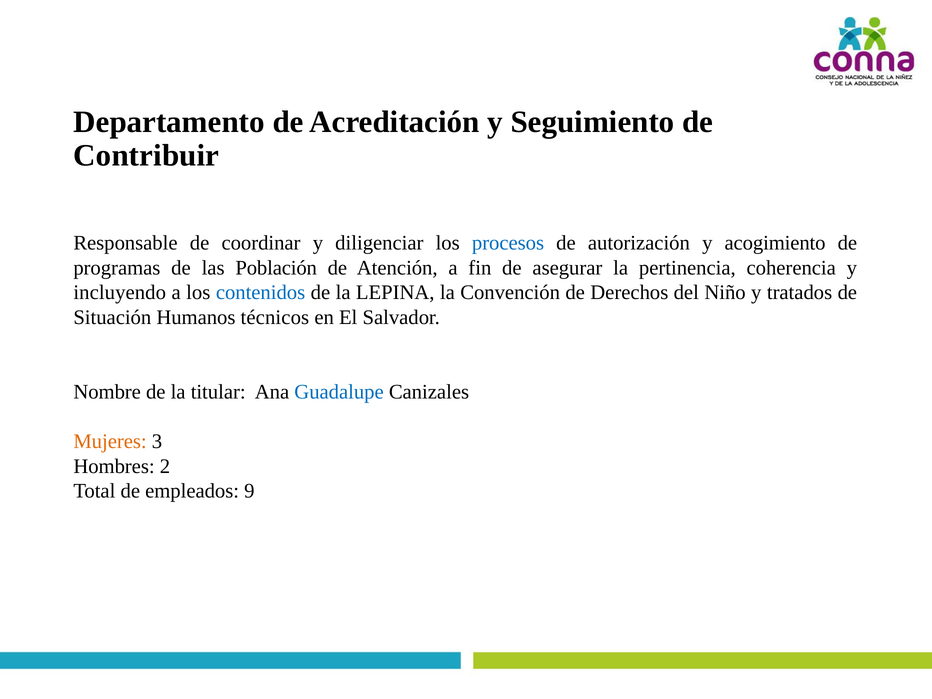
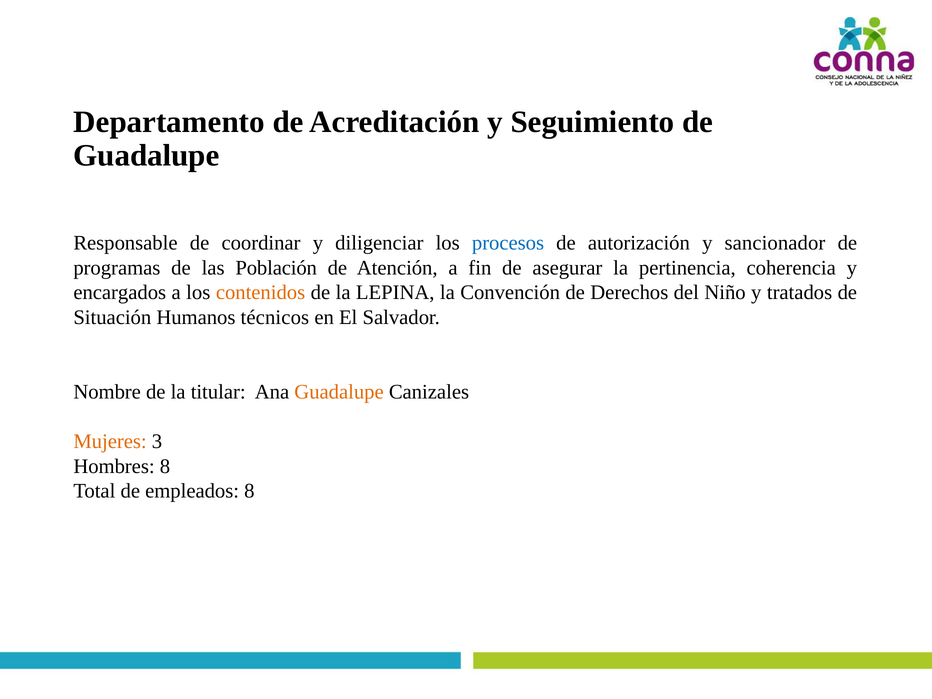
Contribuir: Contribuir -> Guadalupe (146, 155)
acogimiento: acogimiento -> sancionador (775, 243)
incluyendo: incluyendo -> encargados (120, 293)
contenidos colour: blue -> orange (261, 293)
Guadalupe colour: blue -> orange (339, 392)
Hombres 2: 2 -> 8 (165, 466)
empleados 9: 9 -> 8 (249, 491)
